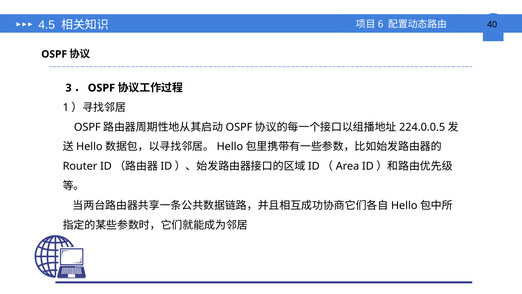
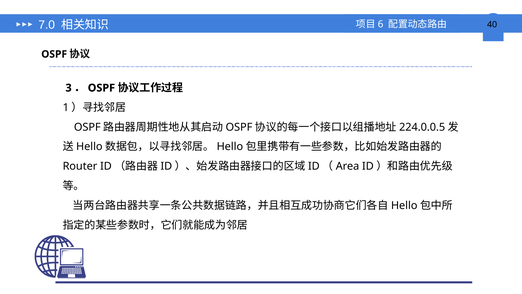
4.5: 4.5 -> 7.0 (47, 25)
